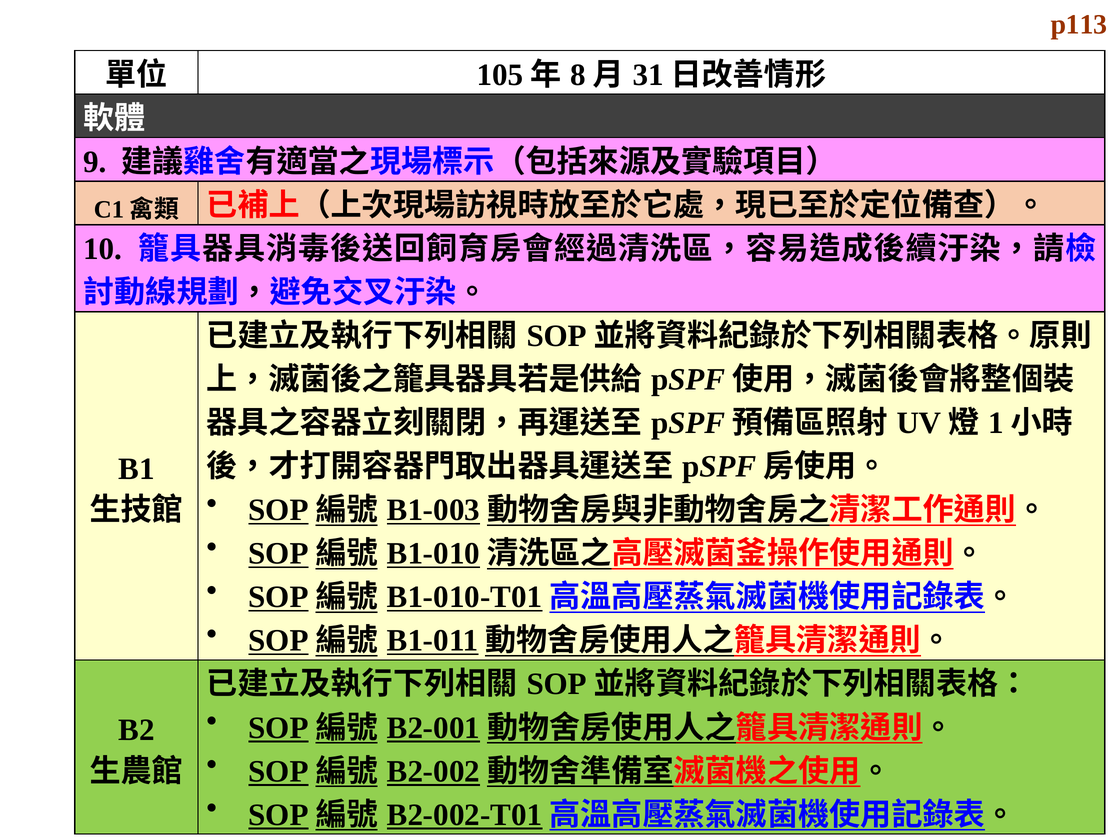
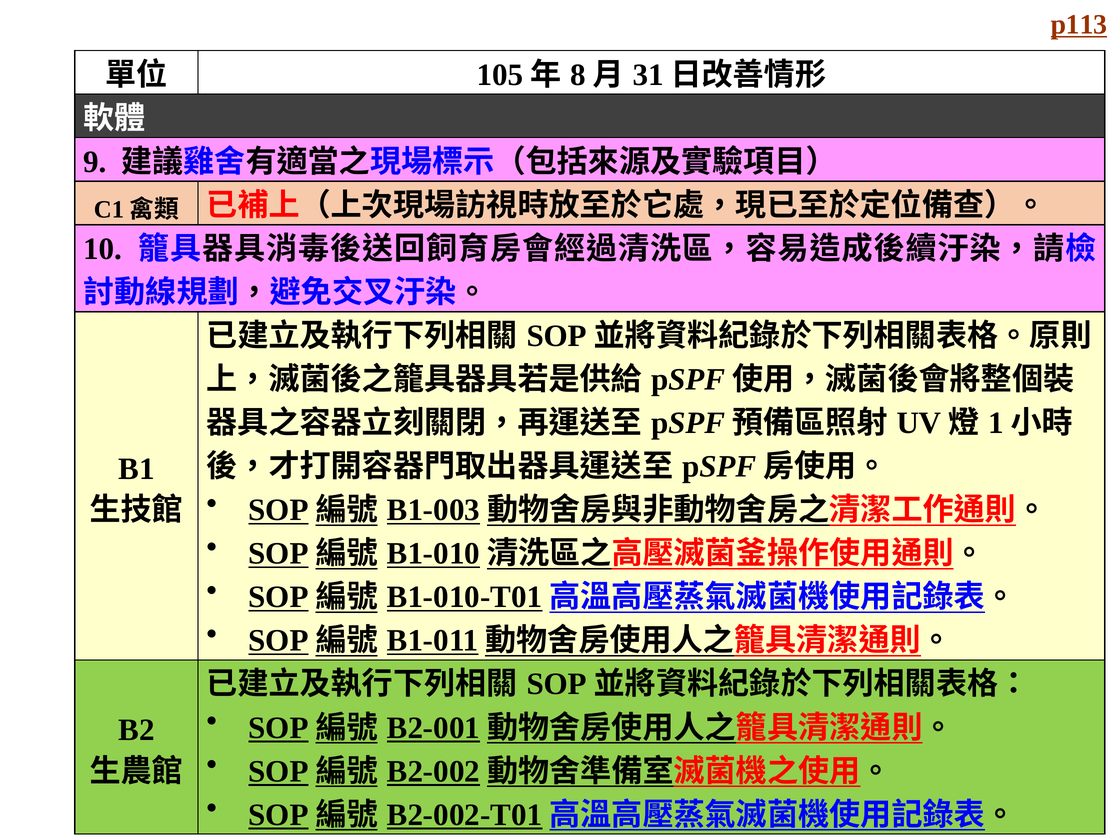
p113 underline: none -> present (1079, 25)
